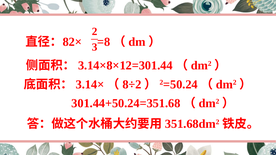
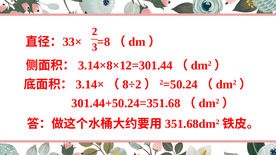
82×: 82× -> 33× (72, 42)
